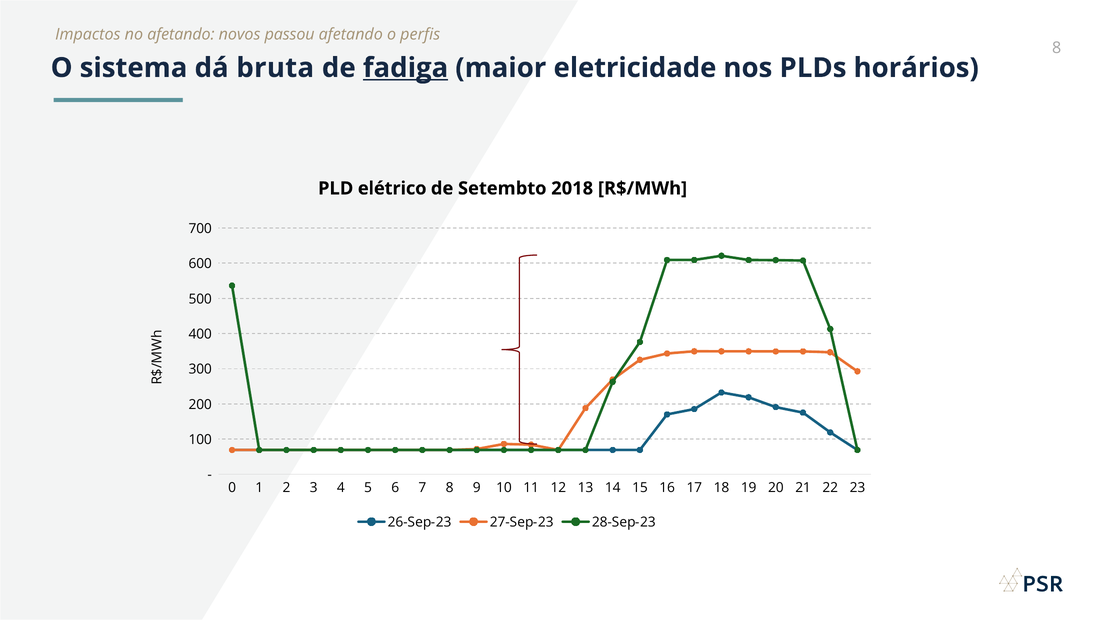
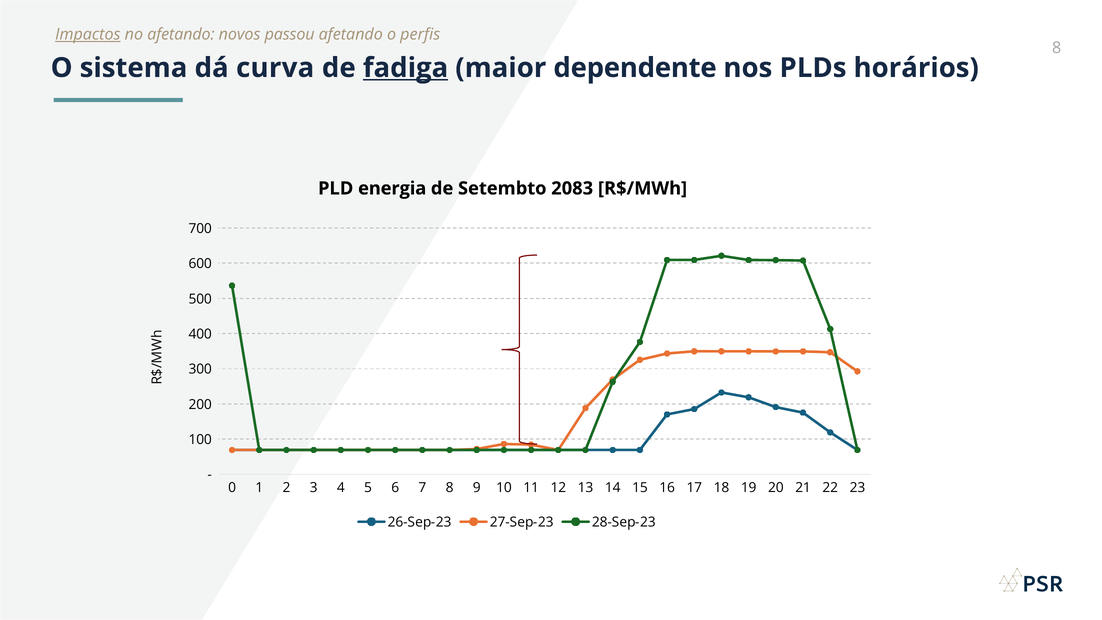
Impactos underline: none -> present (88, 34)
bruta: bruta -> curva (275, 68)
eletricidade: eletricidade -> dependente (635, 68)
elétrico: elétrico -> energia (392, 188)
2018: 2018 -> 2083 (572, 188)
